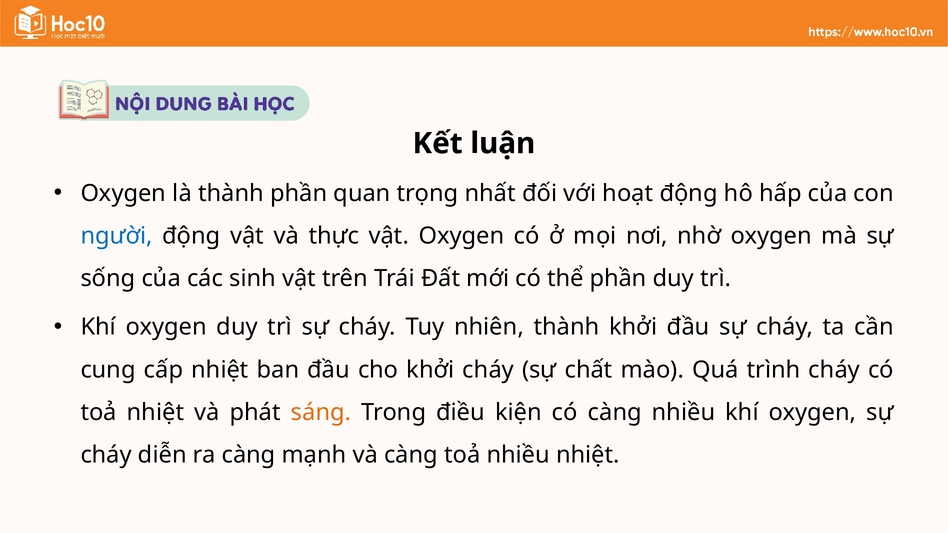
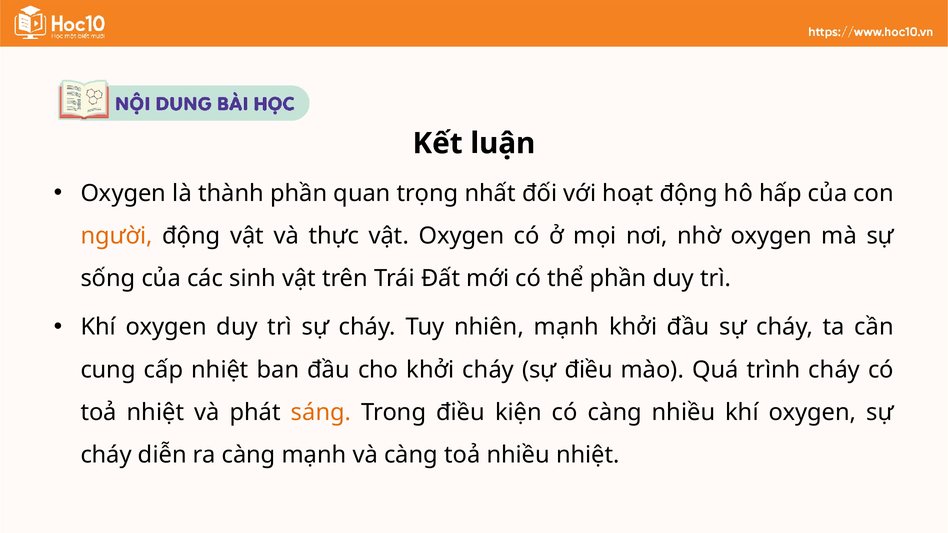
người colour: blue -> orange (117, 236)
nhiên thành: thành -> mạnh (566, 327)
sự chất: chất -> điều (589, 370)
